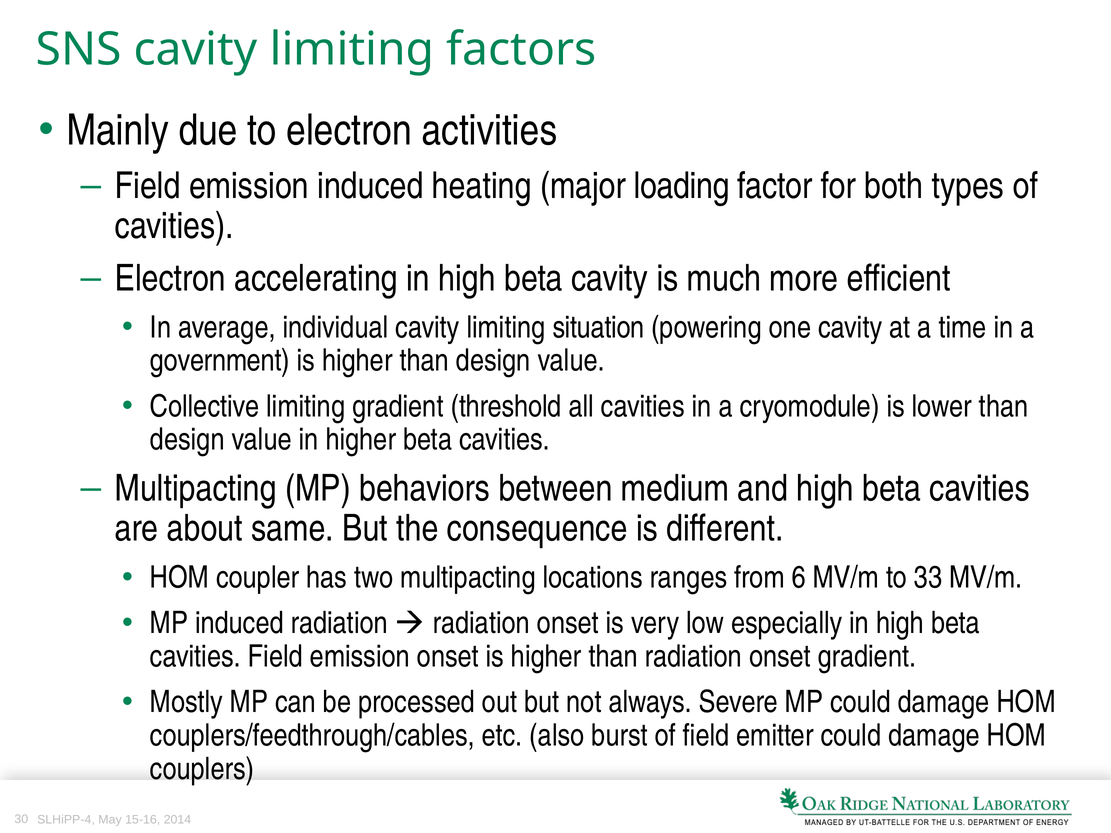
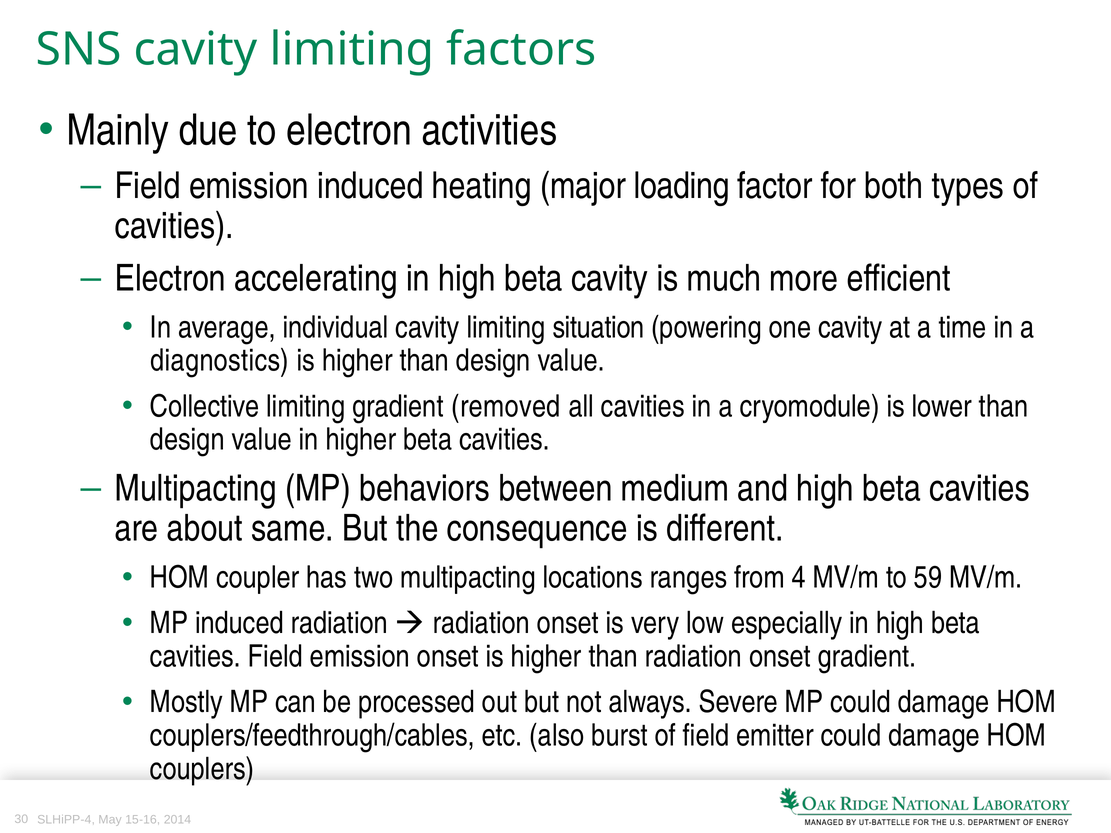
government: government -> diagnostics (220, 361)
threshold: threshold -> removed (506, 406)
6: 6 -> 4 (799, 578)
33: 33 -> 59 (928, 578)
